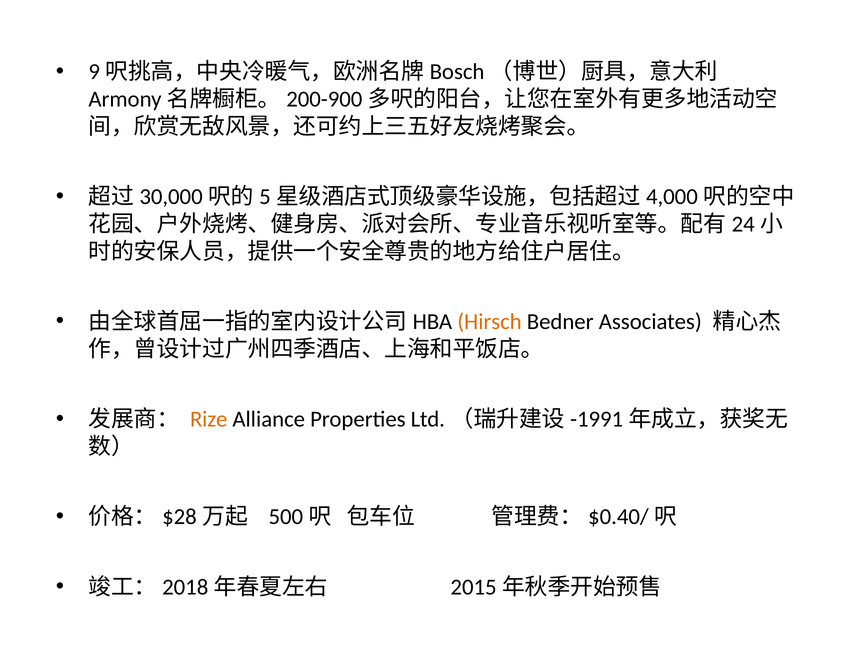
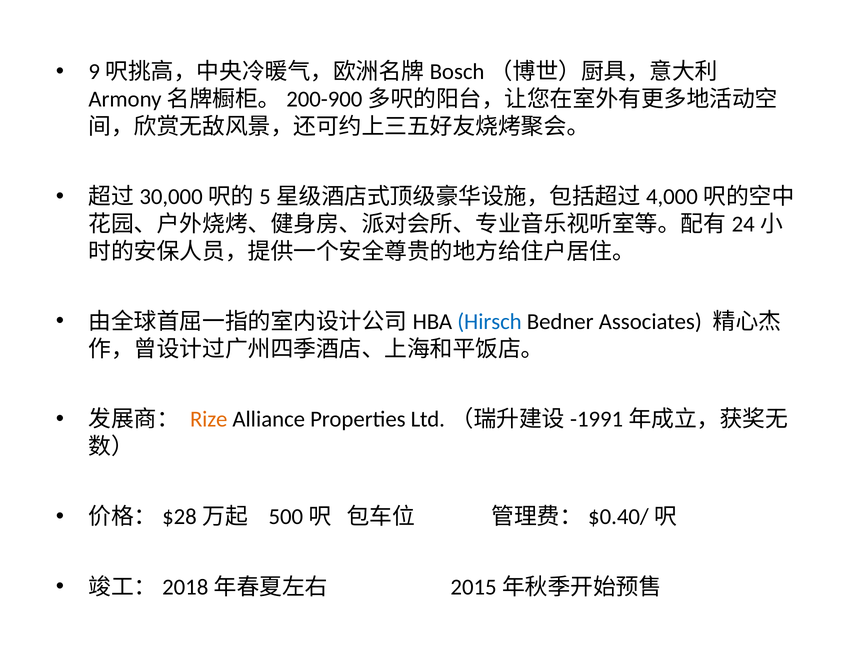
Hirsch colour: orange -> blue (489, 322)
